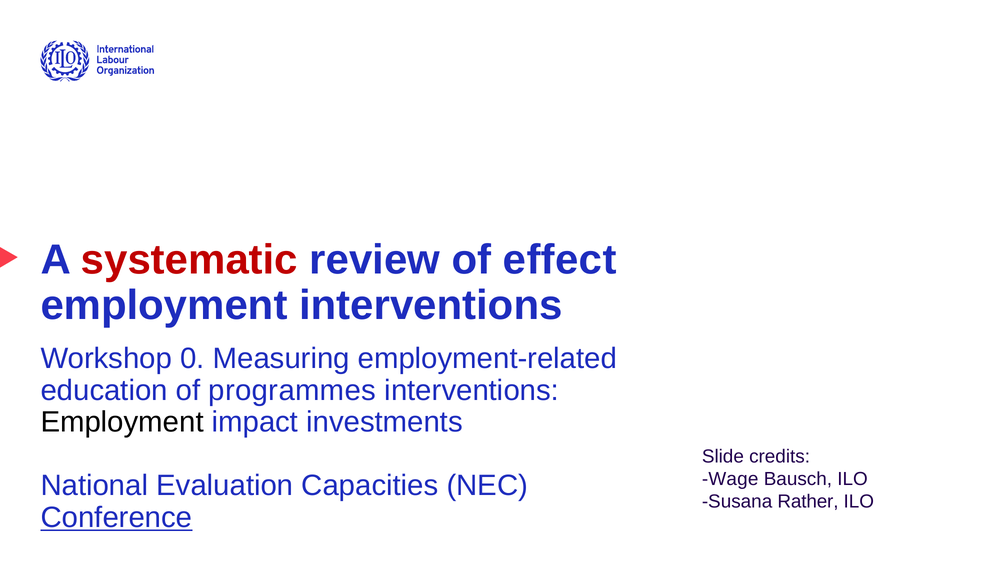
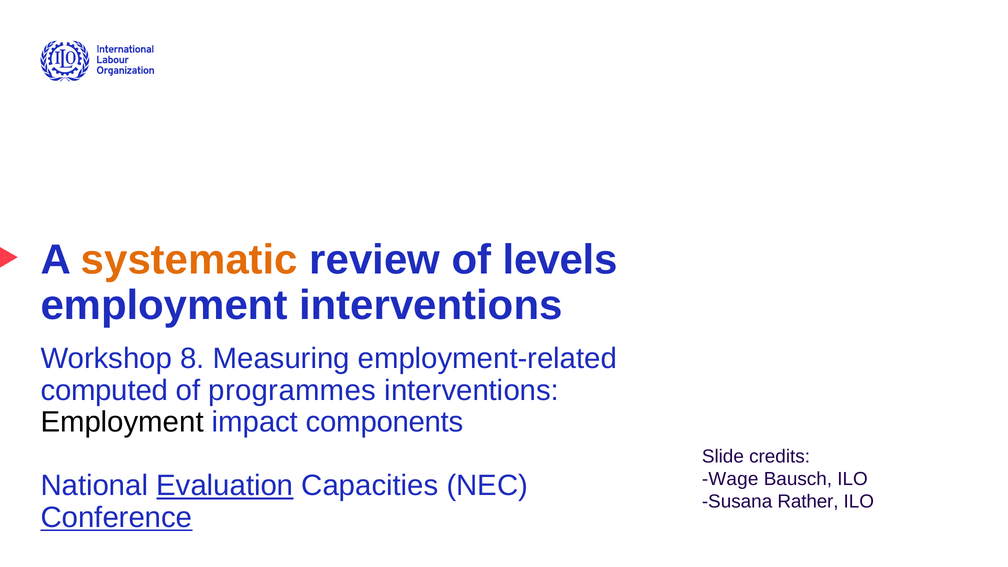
systematic colour: red -> orange (189, 260)
effect: effect -> levels (560, 260)
0: 0 -> 8 (192, 359)
education: education -> computed (104, 390)
investments: investments -> components (385, 422)
Evaluation underline: none -> present (225, 486)
